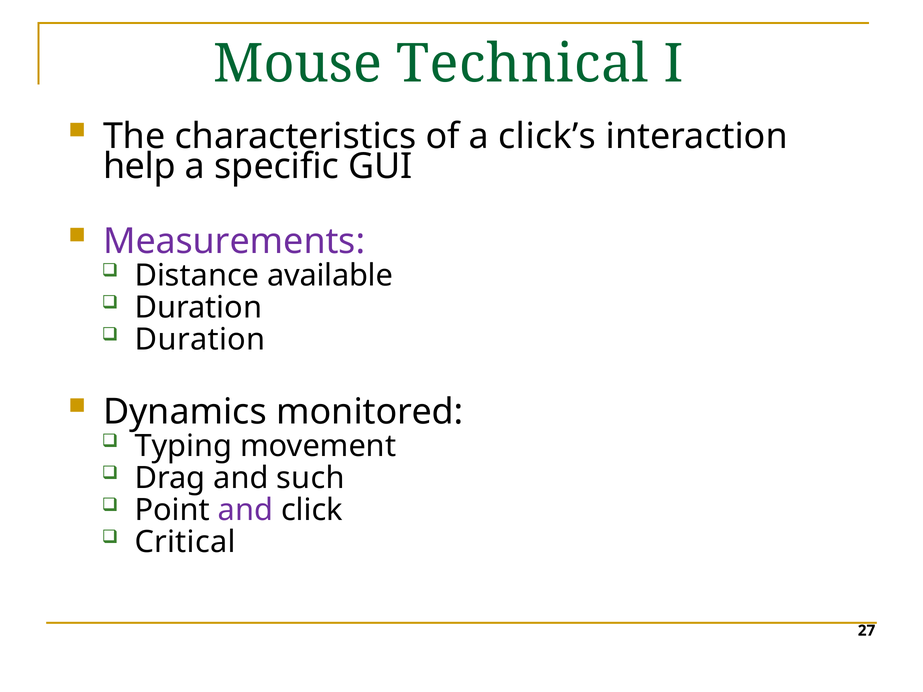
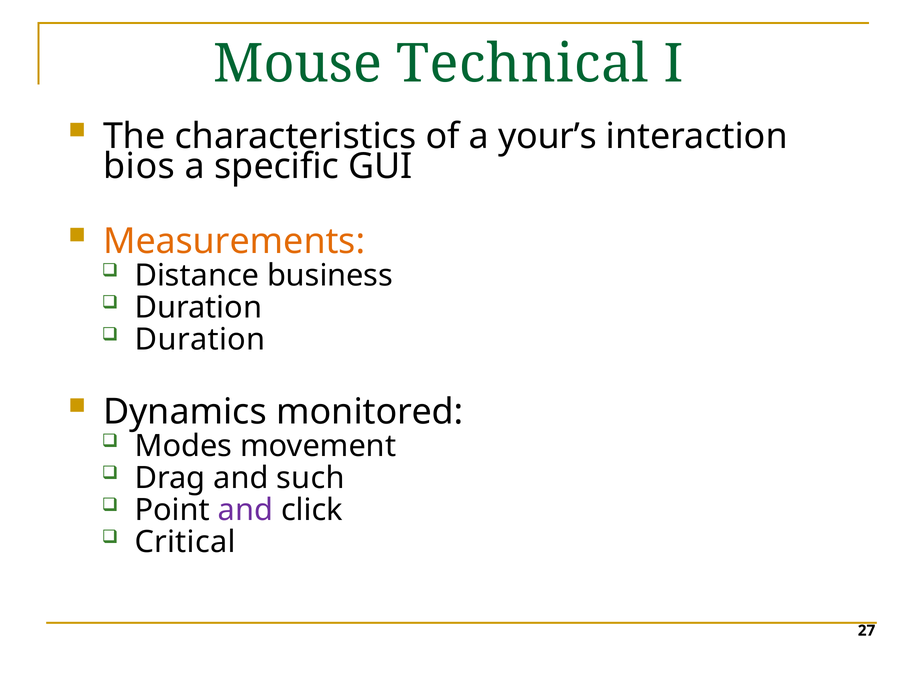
click’s: click’s -> your’s (548, 136)
help: help -> bios (139, 167)
Measurements colour: purple -> orange (234, 241)
available: available -> business (330, 276)
Typing: Typing -> Modes (183, 446)
